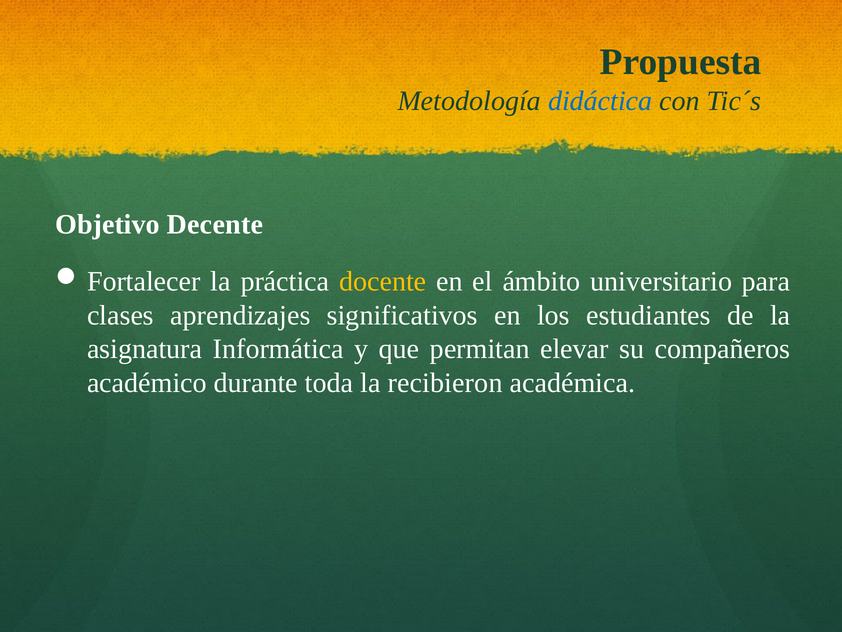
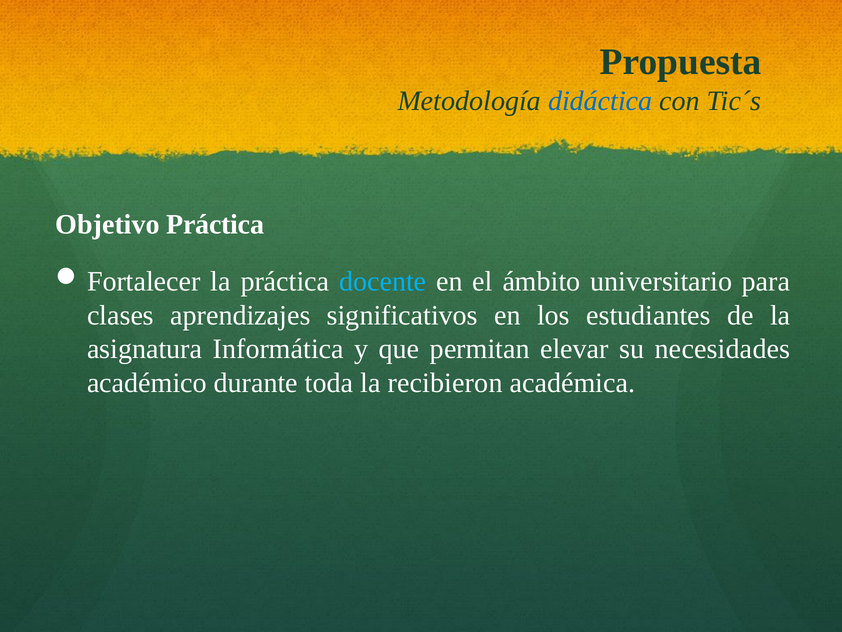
Objetivo Decente: Decente -> Práctica (215, 224)
docente colour: yellow -> light blue (383, 281)
compañeros: compañeros -> necesidades (723, 349)
